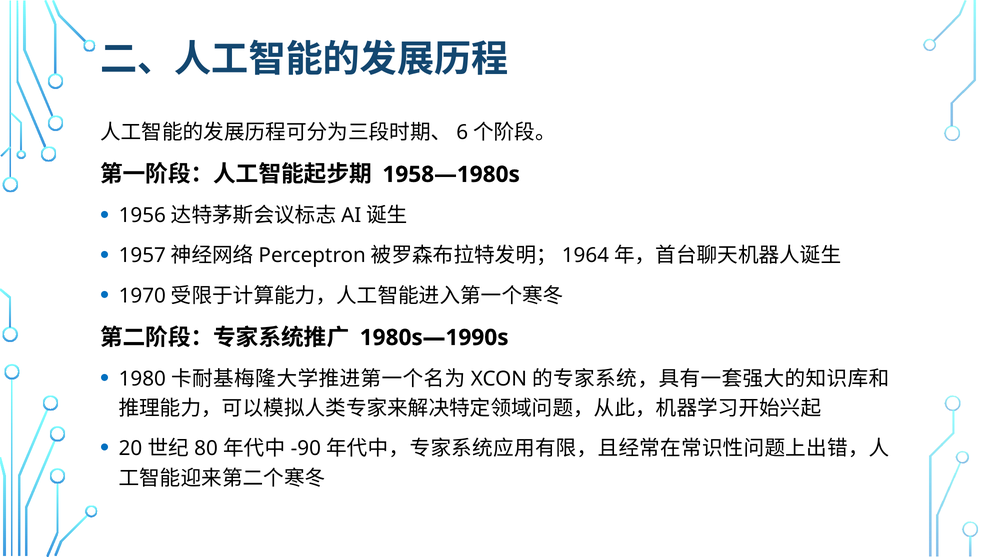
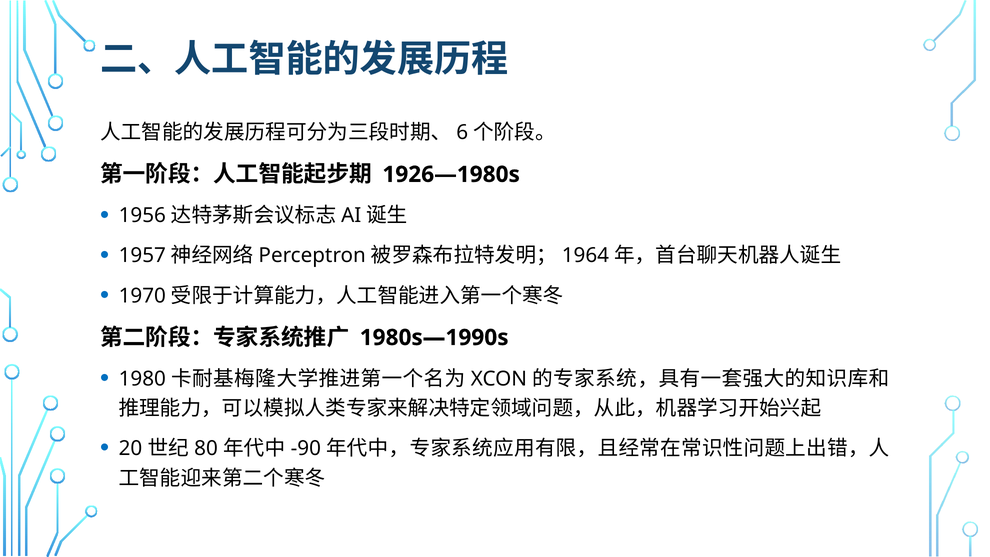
1958—1980s: 1958—1980s -> 1926—1980s (451, 174)
